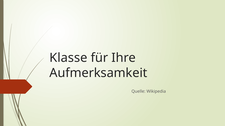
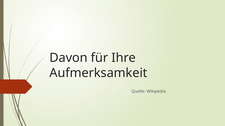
Klasse: Klasse -> Davon (69, 58)
